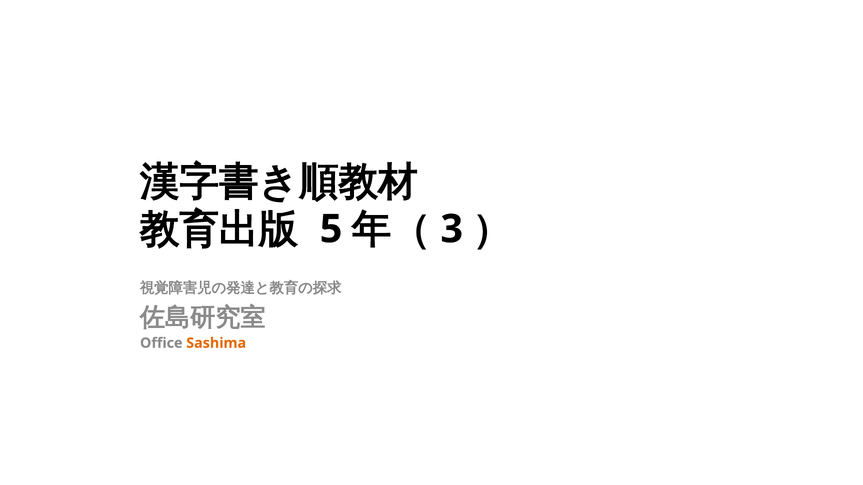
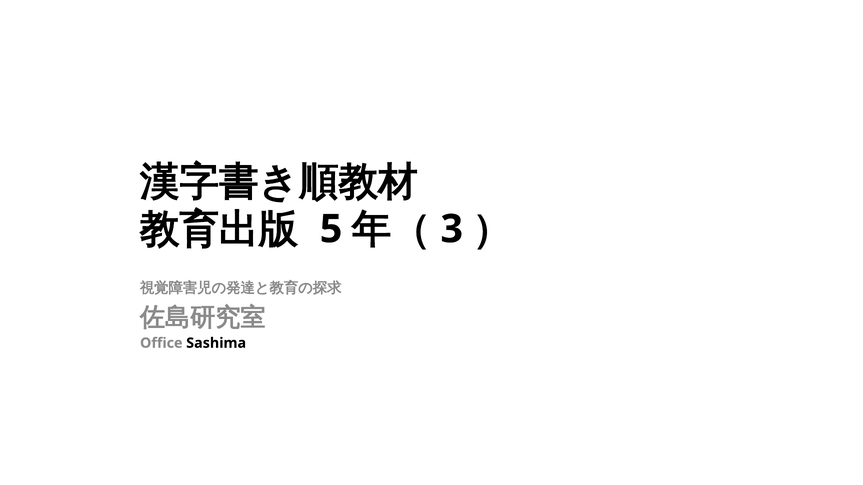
Sashima colour: orange -> black (216, 343)
